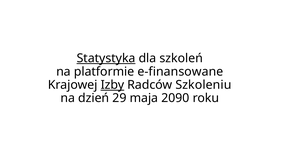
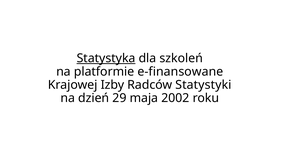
Izby underline: present -> none (112, 85)
Szkoleniu: Szkoleniu -> Statystyki (203, 85)
2090: 2090 -> 2002 (175, 98)
